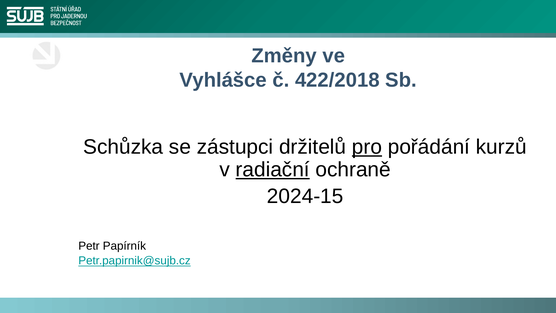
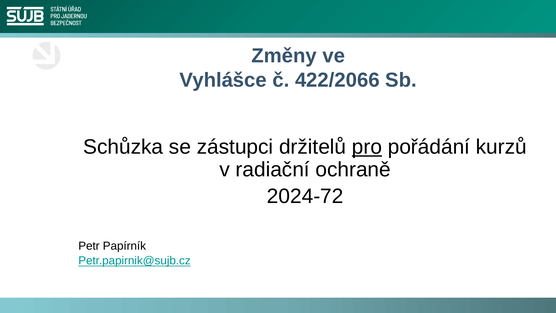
422/2018: 422/2018 -> 422/2066 (337, 80)
radiační underline: present -> none (273, 169)
2024-15: 2024-15 -> 2024-72 (305, 196)
